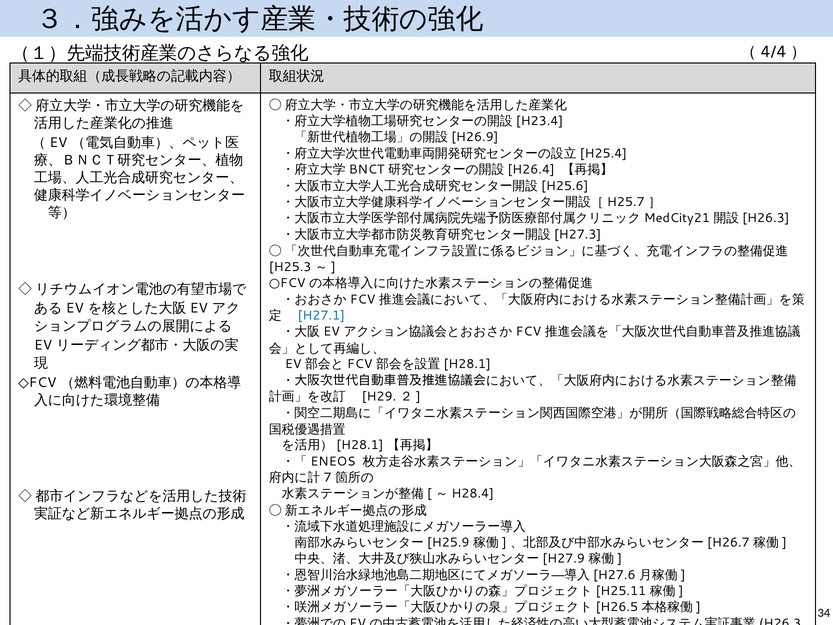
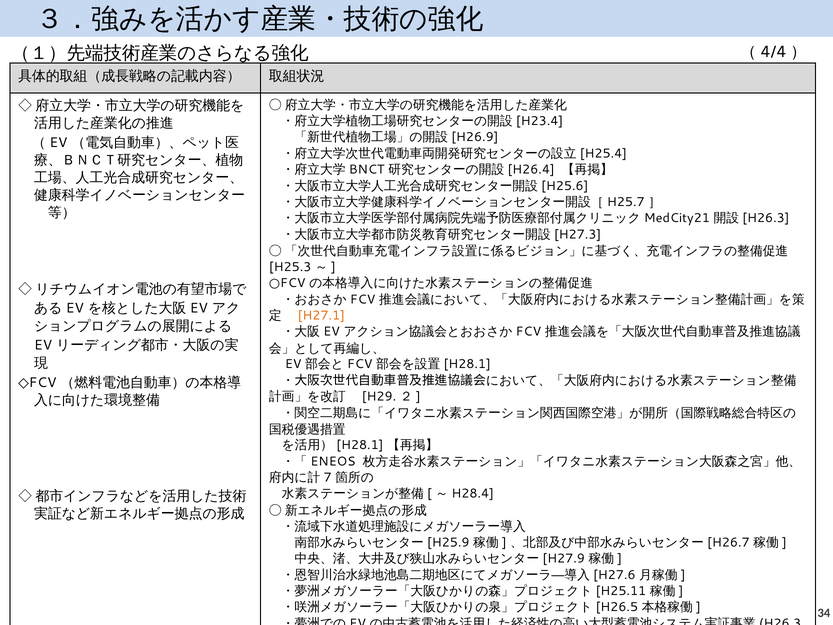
H27.1 colour: blue -> orange (321, 315)
